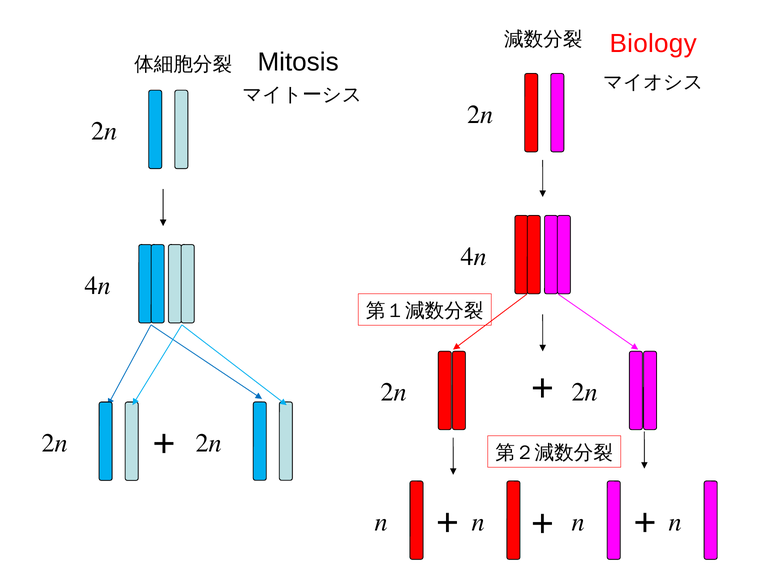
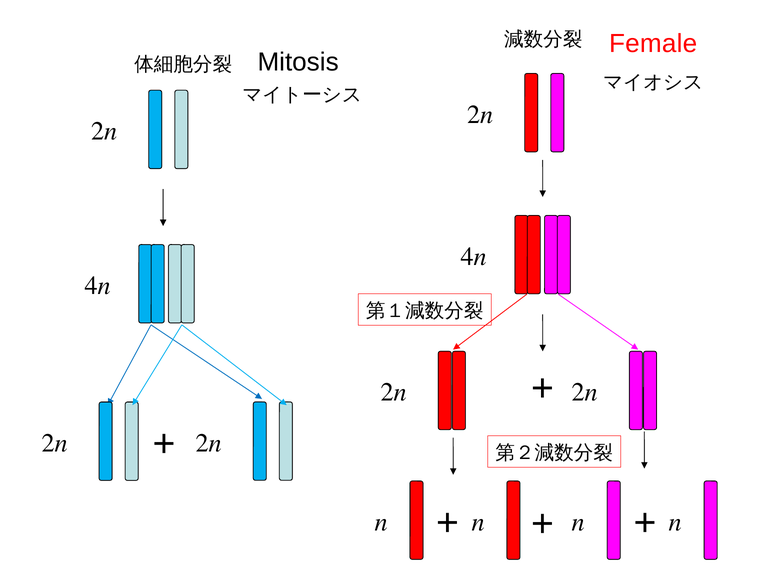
Biology: Biology -> Female (653, 44)
